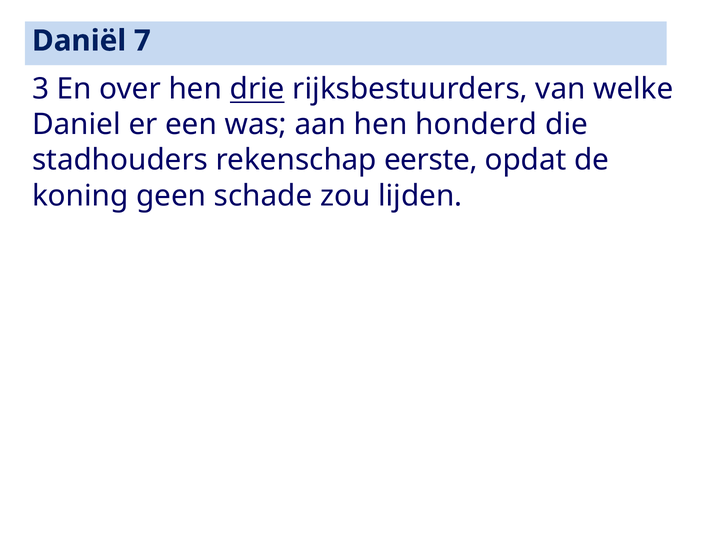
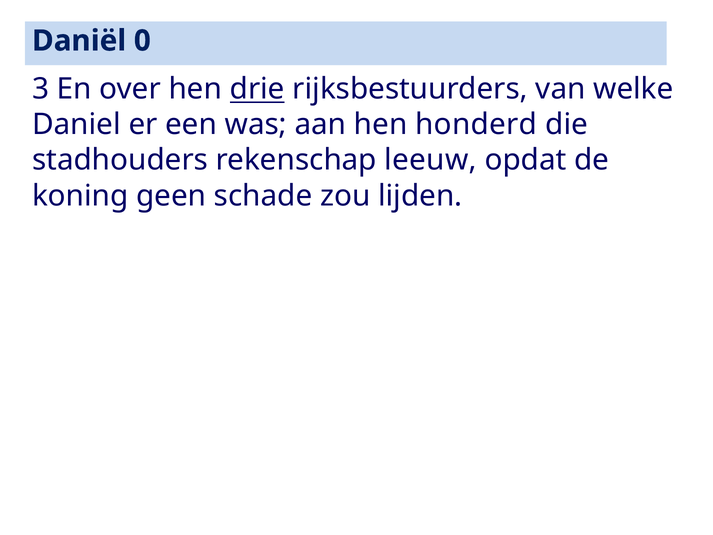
7: 7 -> 0 (142, 41)
eerste: eerste -> leeuw (431, 160)
